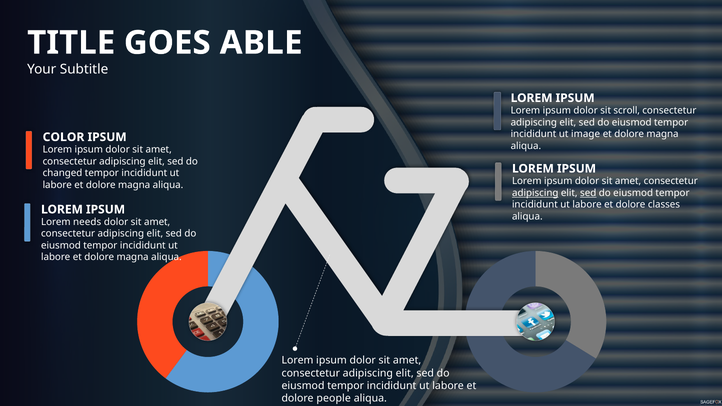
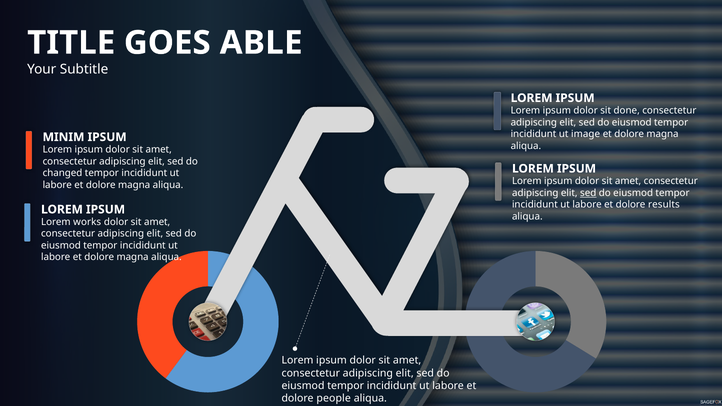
scroll: scroll -> done (627, 111)
COLOR: COLOR -> MINIM (64, 137)
adipiscing underline: present -> none (535, 193)
classes: classes -> results (664, 205)
needs: needs -> works (87, 222)
